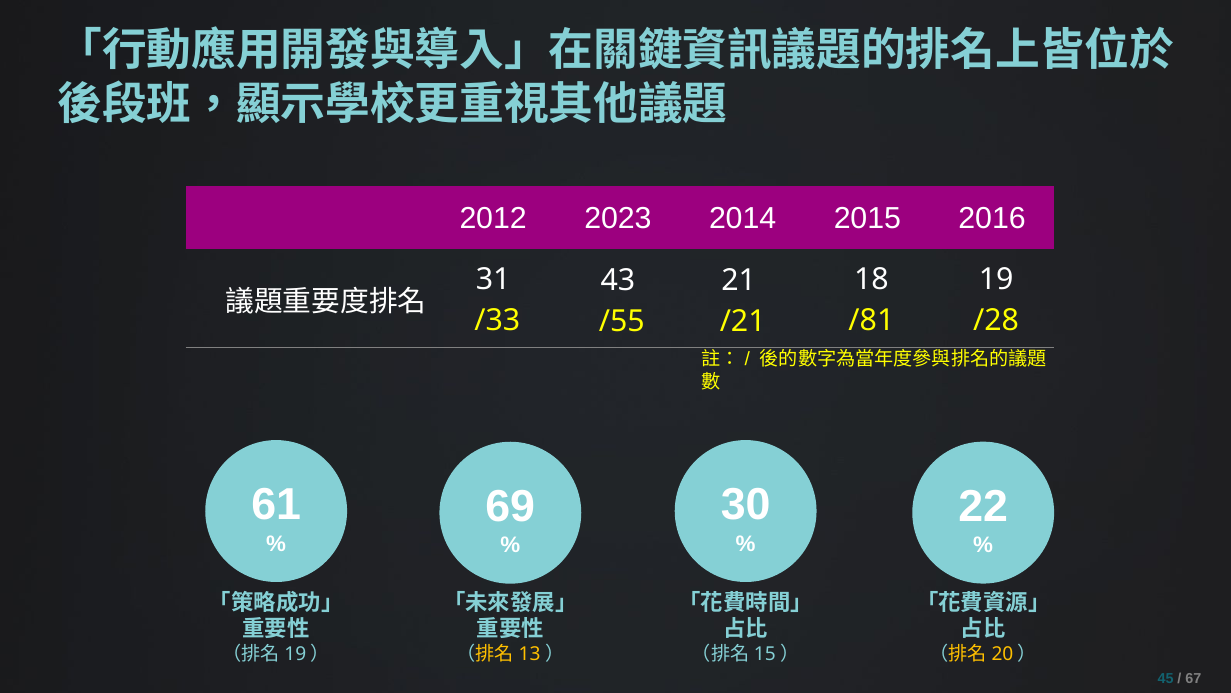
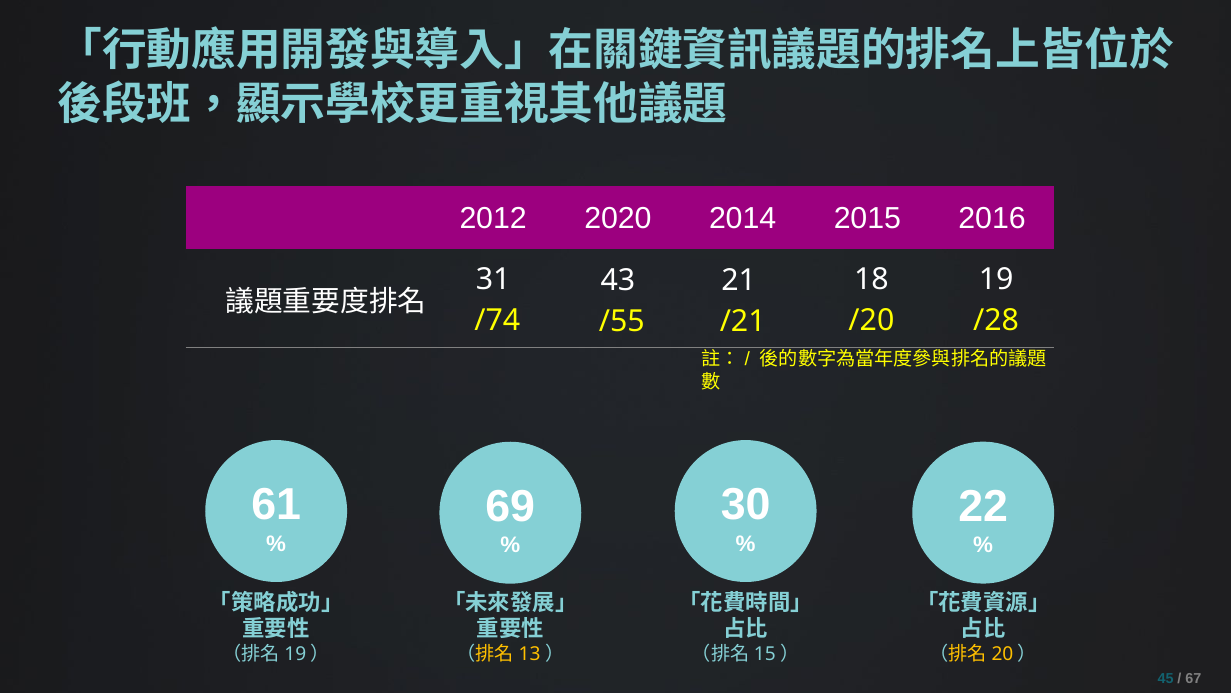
2023: 2023 -> 2020 (618, 218)
/33: /33 -> /74 (497, 321)
/81: /81 -> /20 (871, 321)
